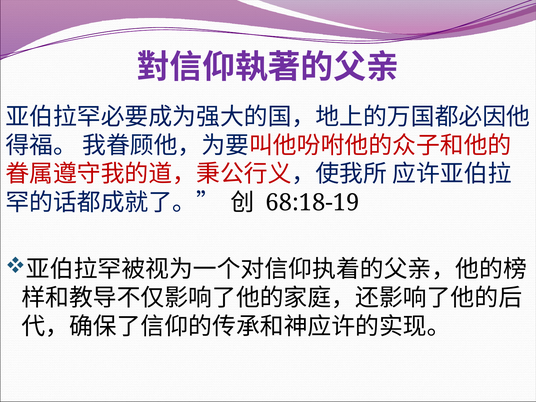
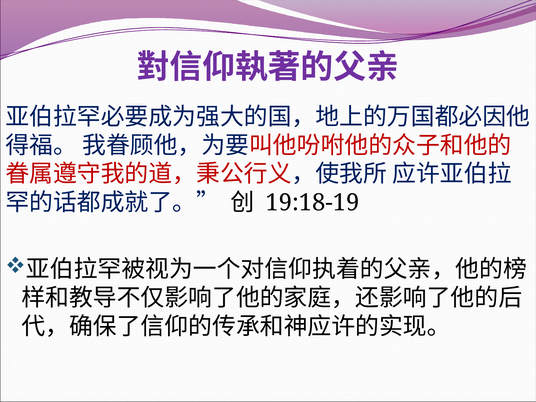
68:18-19: 68:18-19 -> 19:18-19 (313, 203)
